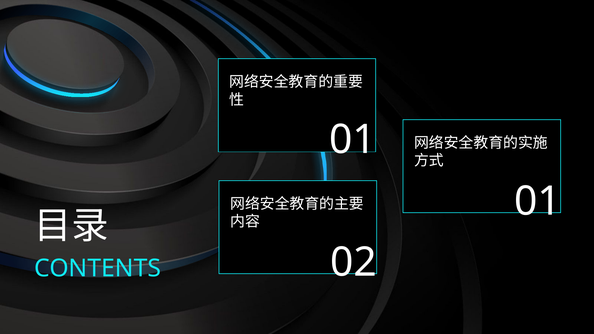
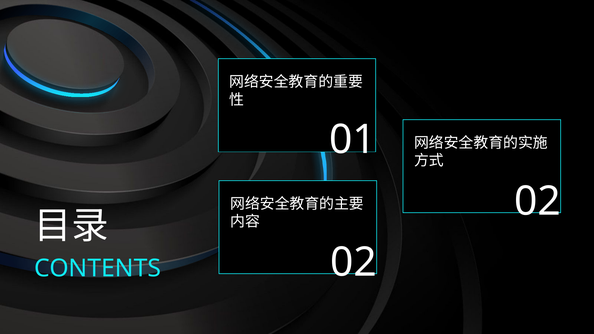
01: 01 -> 02 (537, 201)
